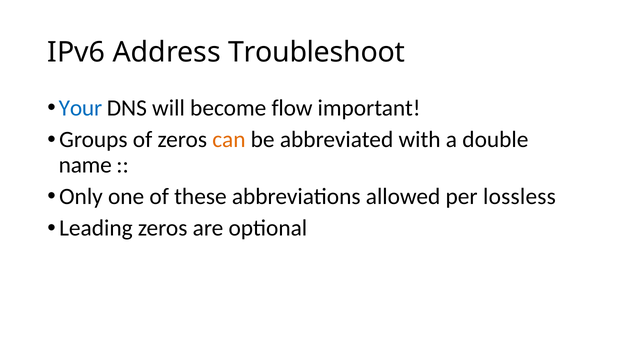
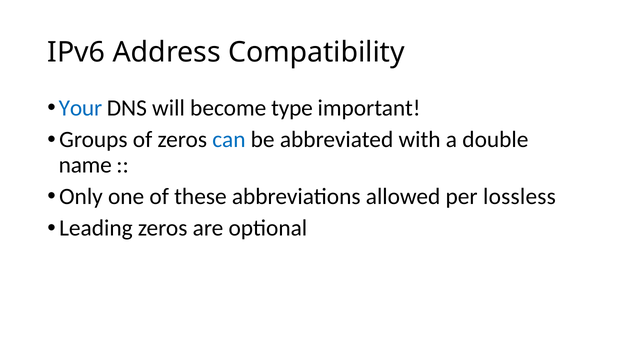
Troubleshoot: Troubleshoot -> Compatibility (316, 52)
flow: flow -> type (292, 108)
can colour: orange -> blue (229, 140)
